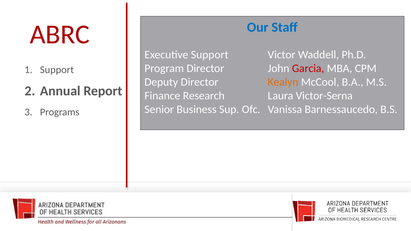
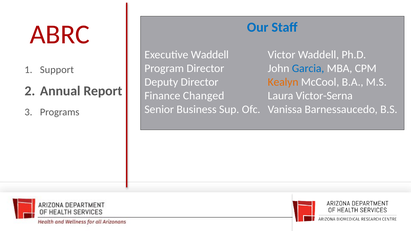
Executive Support: Support -> Waddell (210, 55)
Garcia colour: red -> blue (308, 68)
Research: Research -> Changed (204, 96)
